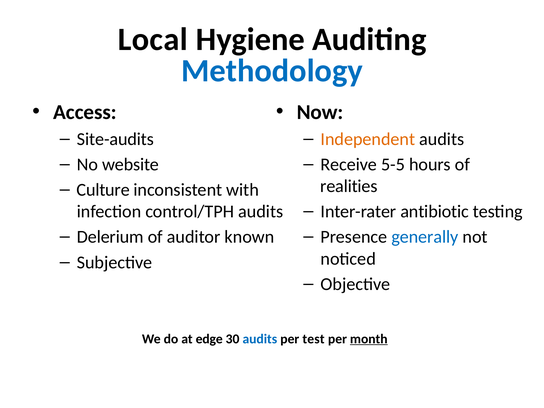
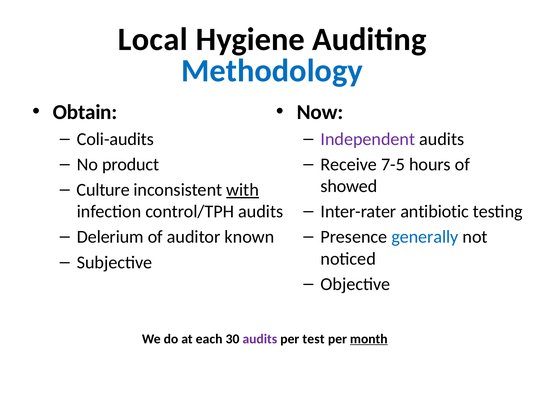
Access: Access -> Obtain (85, 112)
Site-audits: Site-audits -> Coli-audits (115, 139)
Independent colour: orange -> purple (368, 139)
website: website -> product (131, 164)
5-5: 5-5 -> 7-5 (393, 164)
realities: realities -> showed (349, 186)
with underline: none -> present (243, 190)
edge: edge -> each (209, 339)
audits colour: blue -> purple (260, 339)
